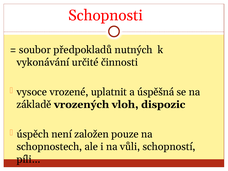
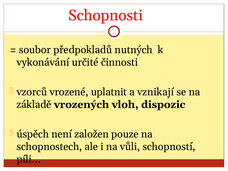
vysoce: vysoce -> vzorců (32, 92)
úspěšná: úspěšná -> vznikají (156, 92)
